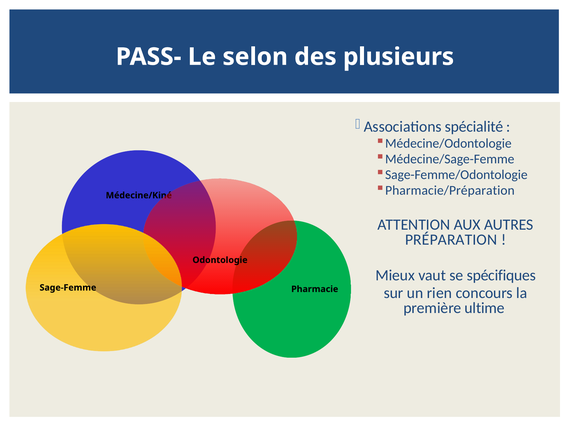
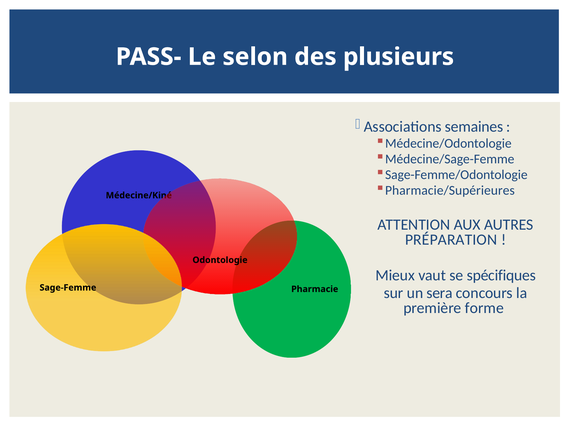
spécialité: spécialité -> semaines (474, 127)
Pharmacie/Préparation: Pharmacie/Préparation -> Pharmacie/Supérieures (450, 190)
rien: rien -> sera (440, 293)
ultime: ultime -> forme (484, 308)
